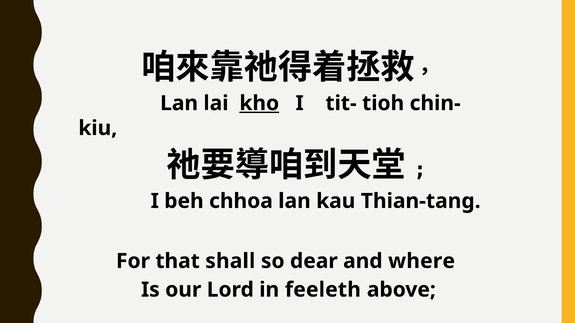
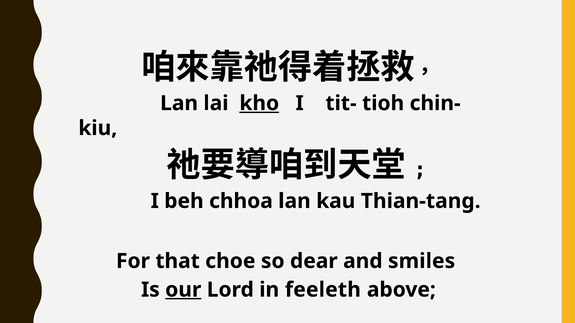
shall: shall -> choe (230, 261)
where: where -> smiles (422, 261)
our underline: none -> present (183, 290)
